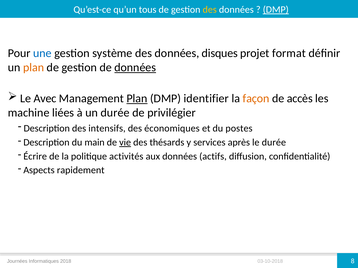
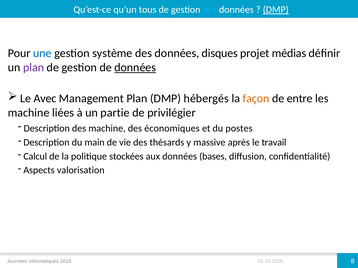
des colour: yellow -> light blue (210, 10)
format: format -> médias (289, 53)
plan colour: orange -> purple (34, 68)
Plan underline: present -> none (137, 99)
identifier: identifier -> hébergés (206, 99)
accès: accès -> entre (300, 99)
un durée: durée -> partie (115, 113)
des intensifs: intensifs -> machine (107, 129)
vie underline: present -> none (125, 143)
services: services -> massive (209, 143)
le durée: durée -> travail (274, 143)
Écrire: Écrire -> Calcul (35, 157)
activités: activités -> stockées (126, 157)
actifs: actifs -> bases (213, 157)
rapidement: rapidement -> valorisation (81, 170)
